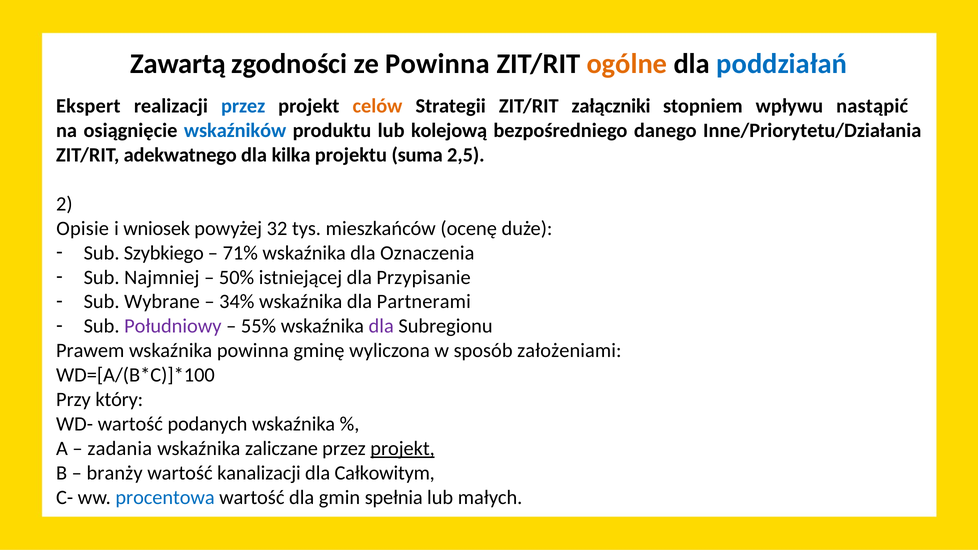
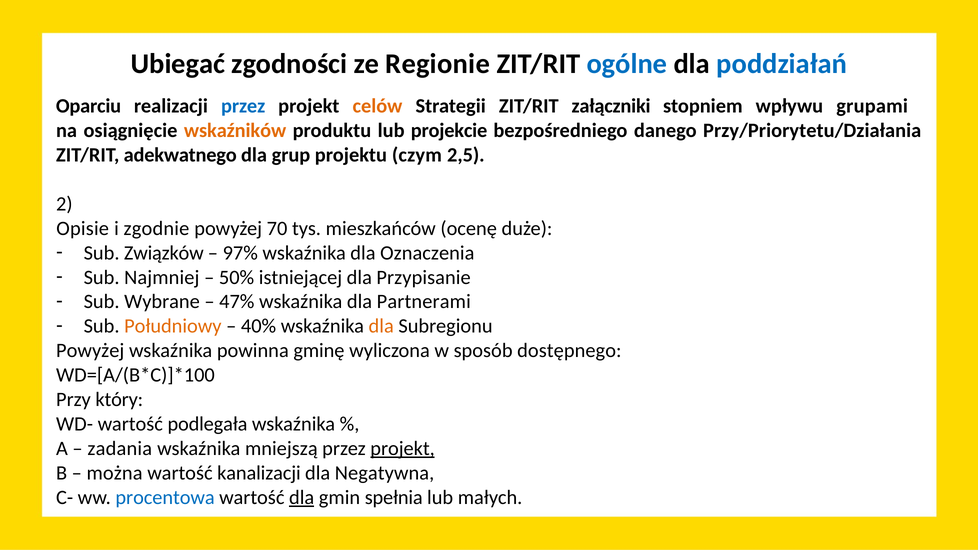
Zawartą: Zawartą -> Ubiegać (178, 64)
ze Powinna: Powinna -> Regionie (438, 64)
ogólne colour: orange -> blue (627, 64)
Ekspert: Ekspert -> Oparciu (89, 106)
nastąpić: nastąpić -> grupami (872, 106)
wskaźników colour: blue -> orange (235, 131)
kolejową: kolejową -> projekcie (449, 131)
Inne/Priorytetu/Działania: Inne/Priorytetu/Działania -> Przy/Priorytetu/Działania (812, 131)
kilka: kilka -> grup (291, 155)
suma: suma -> czym (417, 155)
wniosek: wniosek -> zgodnie (156, 228)
32: 32 -> 70 (277, 228)
Szybkiego: Szybkiego -> Związków (164, 253)
71%: 71% -> 97% (240, 253)
34%: 34% -> 47% (237, 302)
Południowy colour: purple -> orange (173, 326)
55%: 55% -> 40% (259, 326)
dla colour: purple -> orange (381, 326)
Prawem: Prawem -> Powyżej (90, 351)
założeniami: założeniami -> dostępnego (569, 351)
podanych: podanych -> podlegała (207, 424)
zaliczane: zaliczane -> mniejszą (281, 449)
branży: branży -> można (115, 473)
Całkowitym: Całkowitym -> Negatywna (385, 473)
dla underline: none -> present (302, 498)
